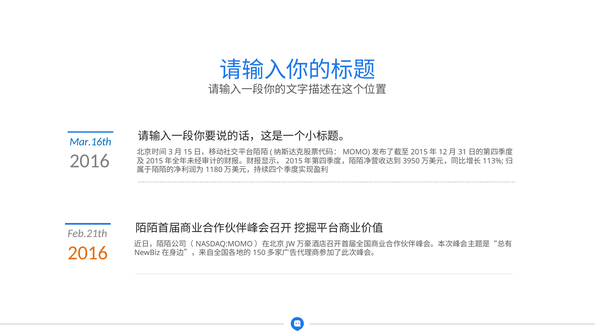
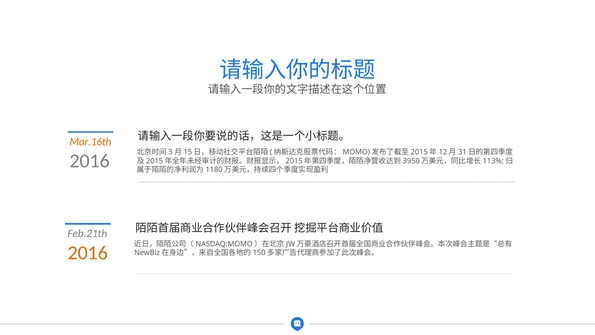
Mar.16th colour: blue -> orange (90, 142)
